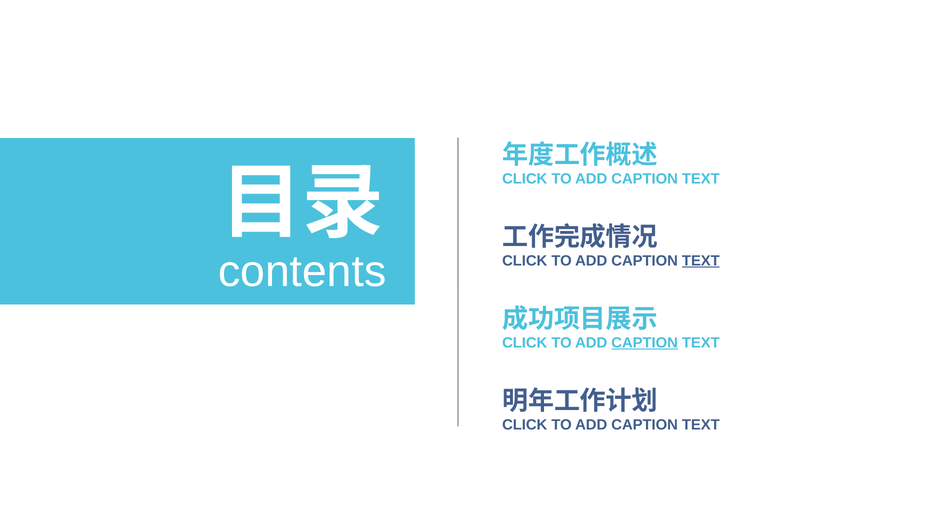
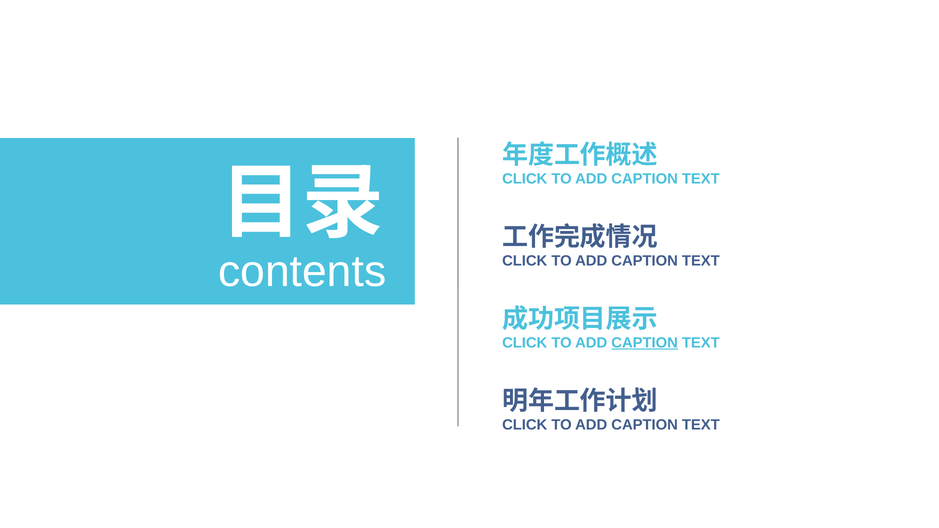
TEXT underline: present -> none (701, 261)
